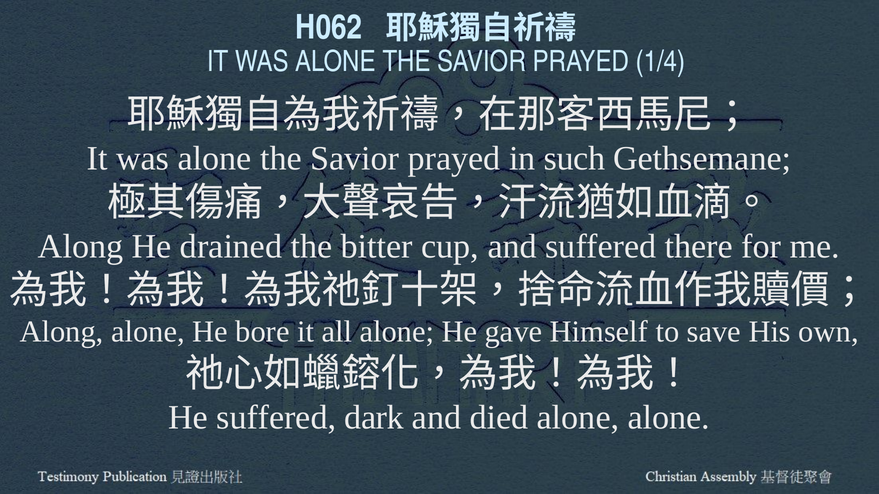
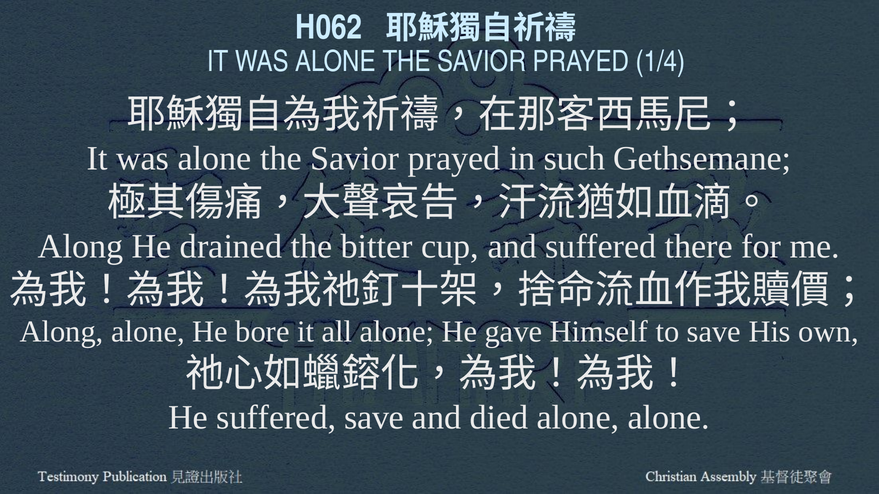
suffered dark: dark -> save (374, 418)
